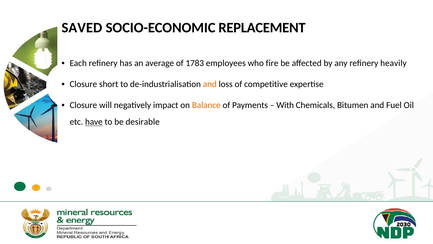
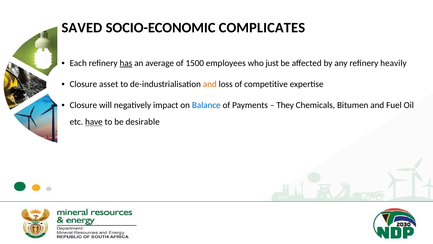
REPLACEMENT: REPLACEMENT -> COMPLICATES (262, 28)
has underline: none -> present (126, 63)
1783: 1783 -> 1500 (195, 63)
fire: fire -> just (272, 63)
short: short -> asset (109, 84)
Balance colour: orange -> blue (206, 105)
With: With -> They (285, 105)
